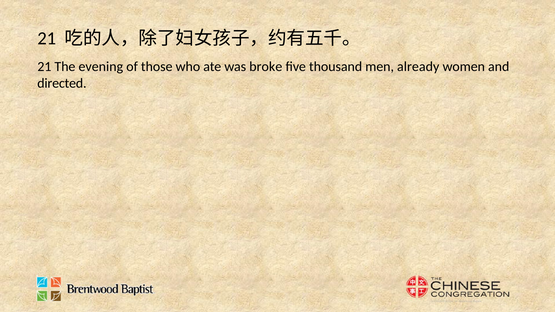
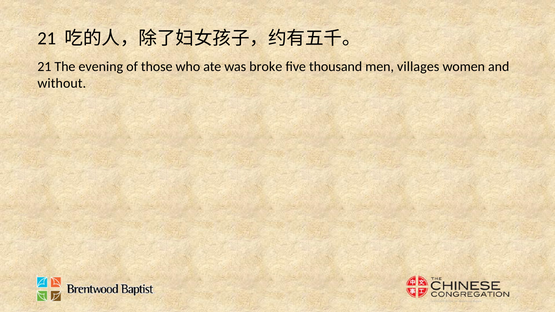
already: already -> villages (418, 67)
directed: directed -> without (62, 83)
